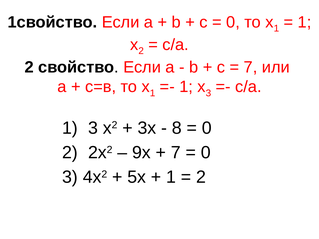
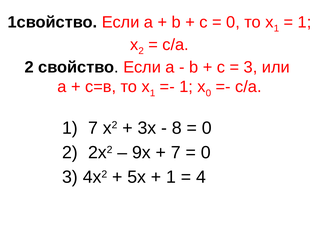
7: 7 -> 3 (250, 67)
3: 3 -> 0 (208, 93)
1 3: 3 -> 7 (93, 128)
2: 2 -> 4 (201, 177)
